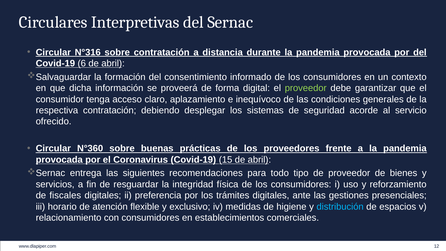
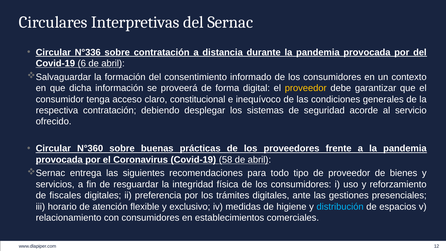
N°316: N°316 -> N°336 (88, 52)
proveedor colour: light green -> yellow (306, 88)
aplazamiento: aplazamiento -> constitucional (198, 99)
15: 15 -> 58 (226, 160)
